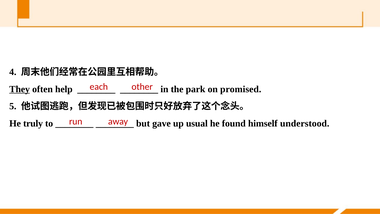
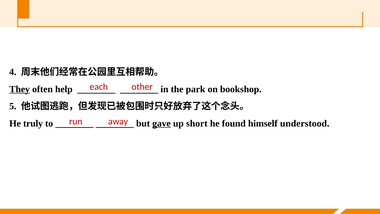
promised: promised -> bookshop (241, 89)
gave underline: none -> present (162, 123)
usual: usual -> short (197, 123)
